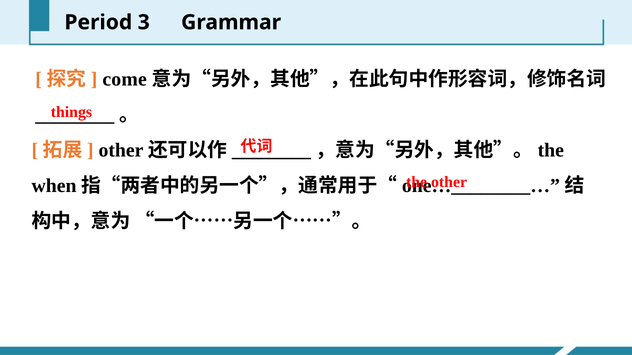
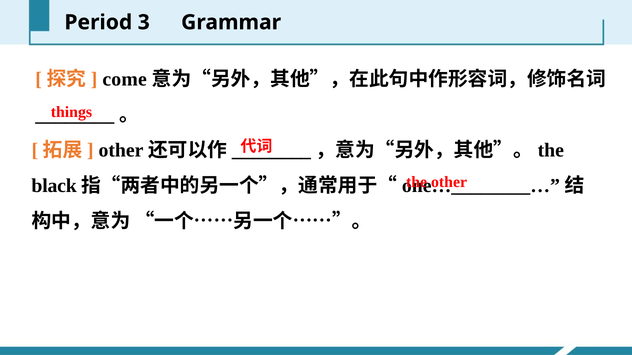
when: when -> black (54, 186)
